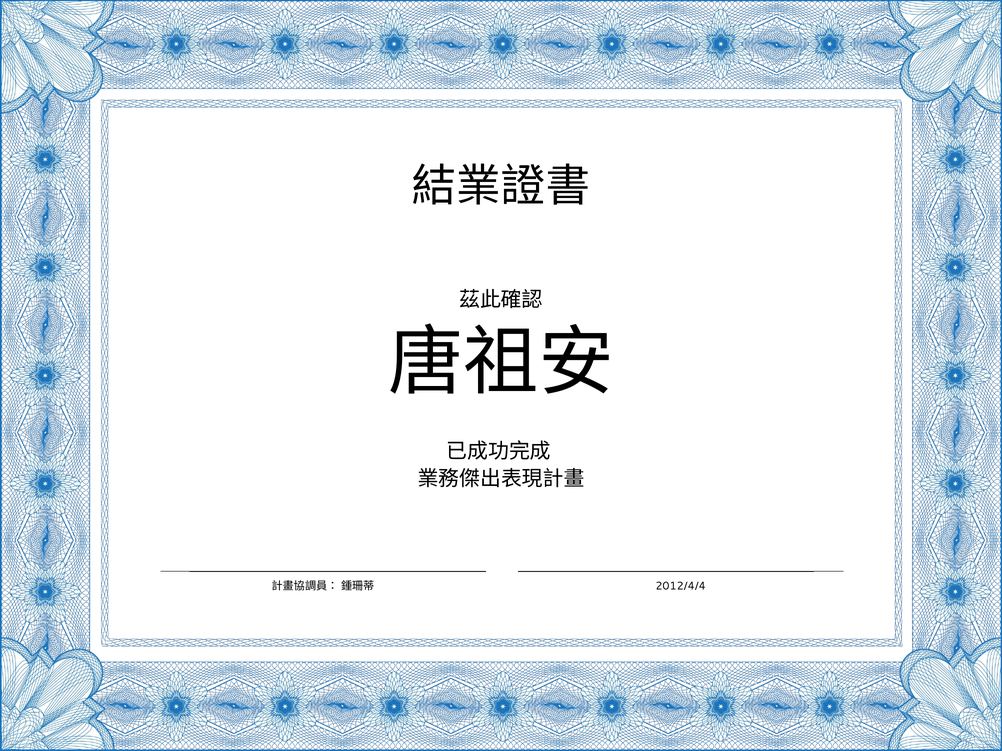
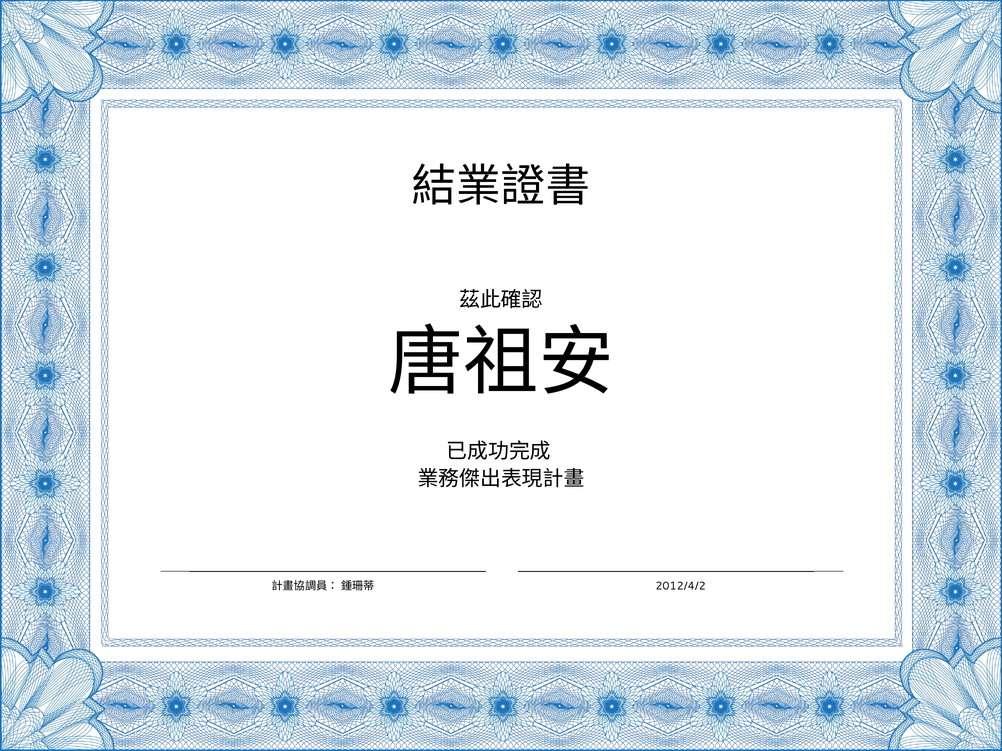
2012/4/4: 2012/4/4 -> 2012/4/2 (681, 586)
